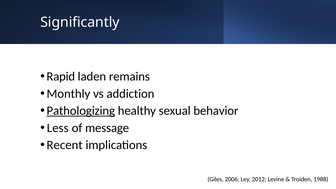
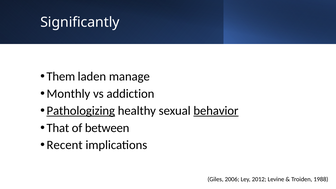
Rapid: Rapid -> Them (61, 77)
remains: remains -> manage (129, 77)
behavior underline: none -> present (216, 111)
Less: Less -> That (58, 128)
message: message -> between (107, 128)
